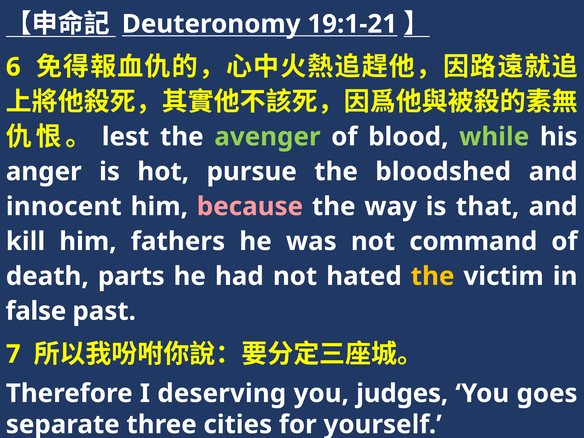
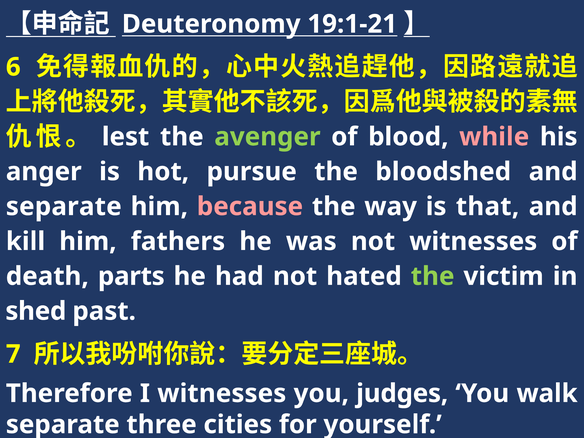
while colour: light green -> pink (494, 137)
innocent: innocent -> separate (64, 207)
not command: command -> witnesses (473, 241)
the colour: yellow -> light green (433, 276)
false: false -> shed (36, 311)
I deserving: deserving -> witnesses (222, 393)
goes: goes -> walk (547, 393)
